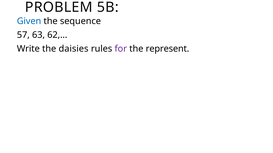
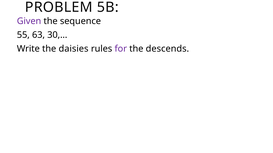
Given colour: blue -> purple (29, 21)
57: 57 -> 55 (23, 35)
62,…: 62,… -> 30,… (57, 35)
represent: represent -> descends (167, 49)
